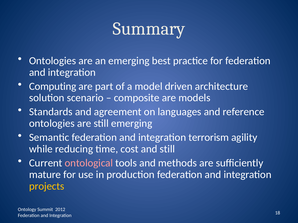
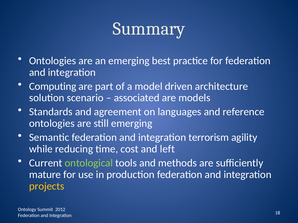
composite: composite -> associated (137, 98)
and still: still -> left (167, 149)
ontological colour: pink -> light green (89, 163)
